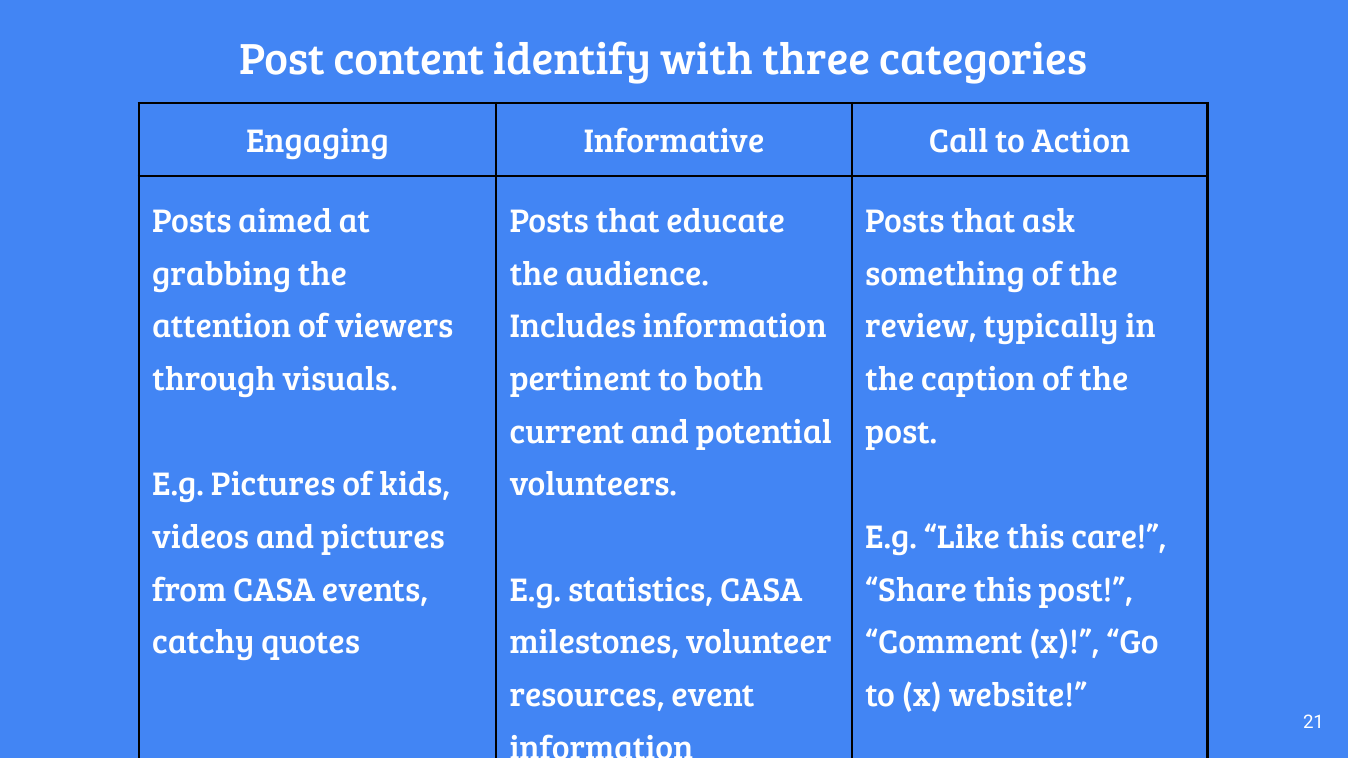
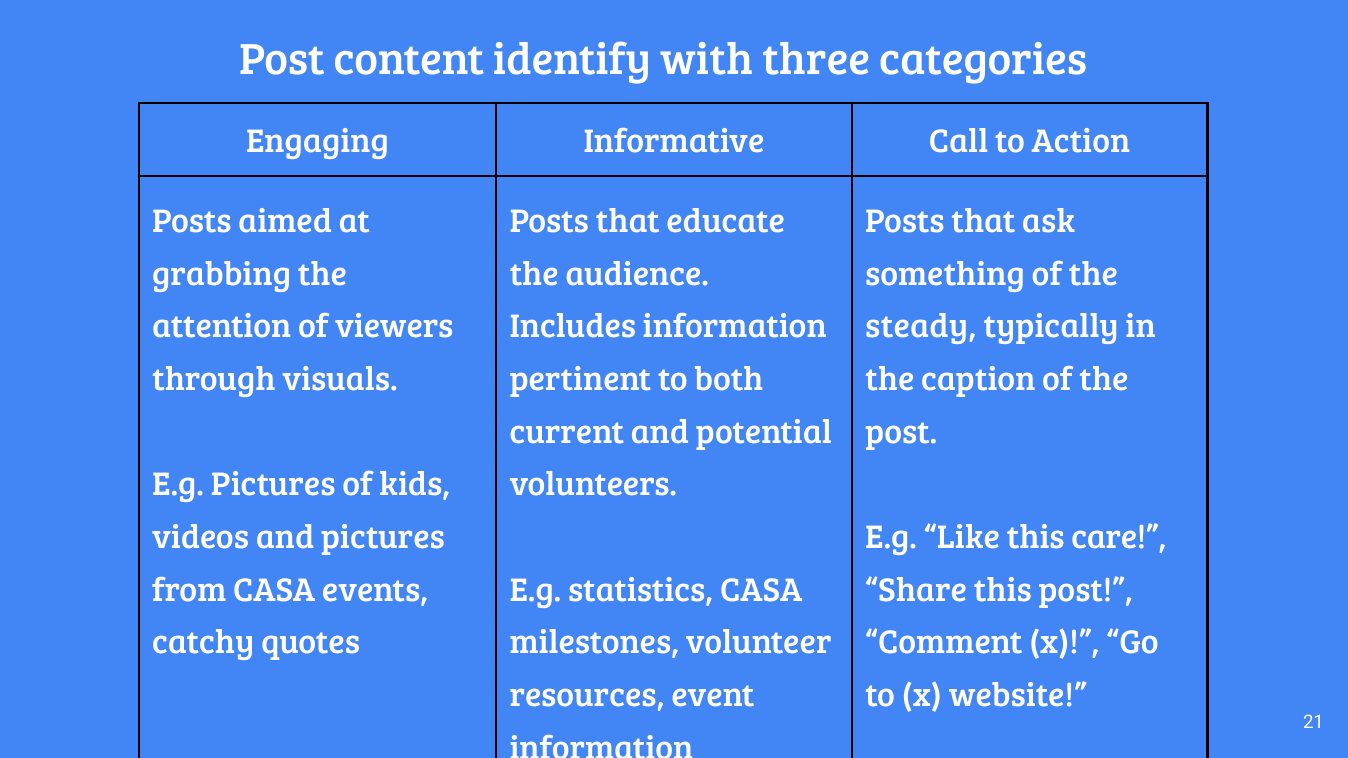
review: review -> steady (921, 327)
